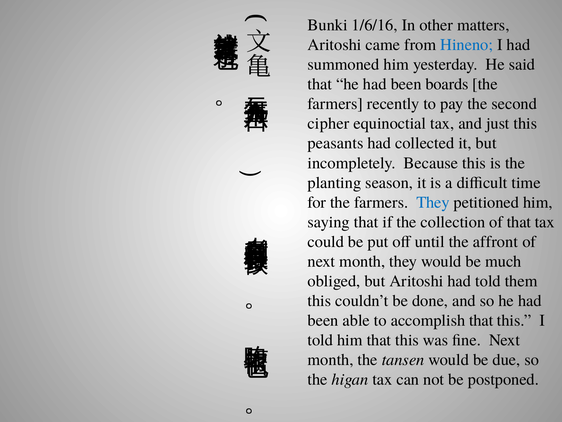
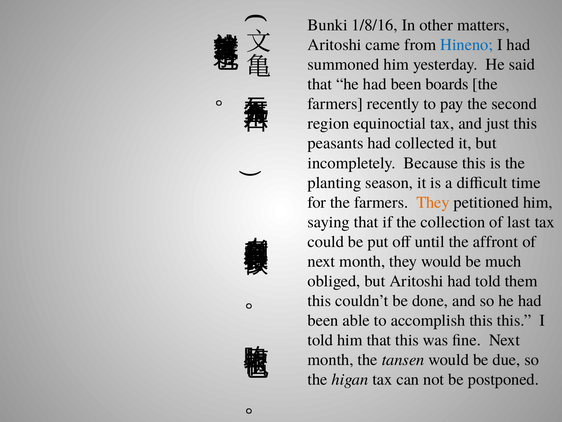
1/6/16: 1/6/16 -> 1/8/16 (375, 25)
cipher: cipher -> region (328, 123)
They colour: blue -> orange (433, 202)
of that: that -> last (519, 222)
accomplish that: that -> this (481, 320)
